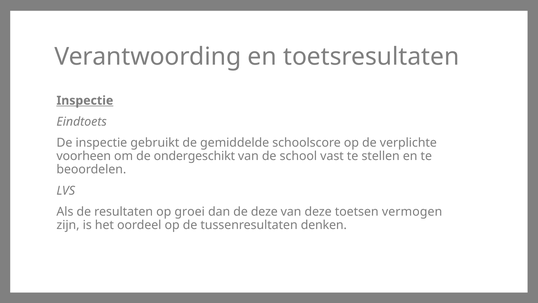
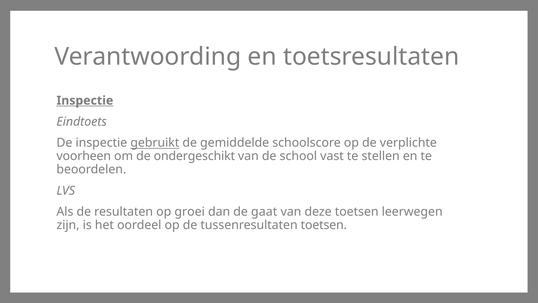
gebruikt underline: none -> present (155, 143)
de deze: deze -> gaat (264, 212)
vermogen: vermogen -> leerwegen (412, 212)
tussenresultaten denken: denken -> toetsen (324, 225)
